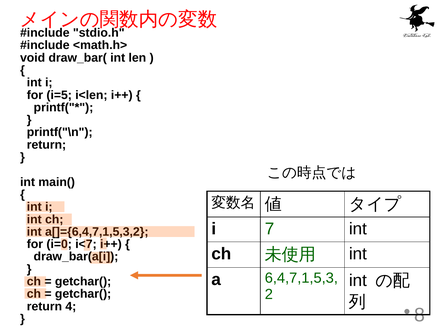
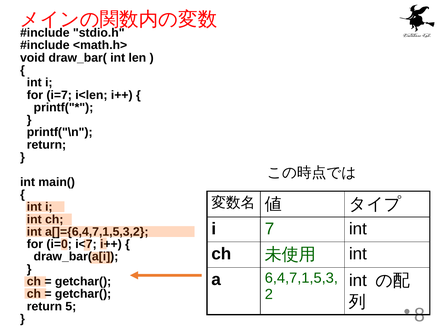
i=5: i=5 -> i=7 (59, 95)
4: 4 -> 5 (71, 307)
